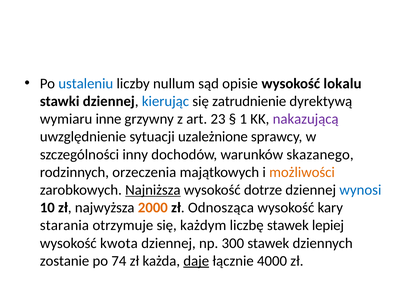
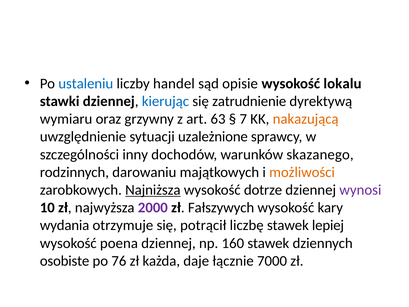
nullum: nullum -> handel (174, 84)
inne: inne -> oraz (108, 119)
23: 23 -> 63 (218, 119)
1: 1 -> 7 (243, 119)
nakazującą colour: purple -> orange (306, 119)
orzeczenia: orzeczenia -> darowaniu (144, 172)
wynosi colour: blue -> purple (360, 190)
2000 colour: orange -> purple (153, 208)
Odnosząca: Odnosząca -> Fałszywych (221, 208)
starania: starania -> wydania (65, 225)
każdym: każdym -> potrącił (203, 225)
kwota: kwota -> poena (119, 243)
300: 300 -> 160 (233, 243)
zostanie: zostanie -> osobiste (65, 261)
74: 74 -> 76 (119, 261)
daje underline: present -> none (196, 261)
4000: 4000 -> 7000 (272, 261)
